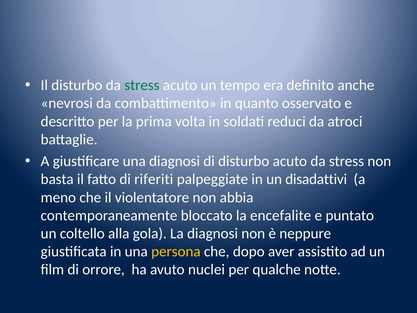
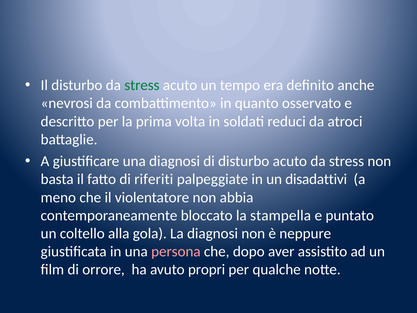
encefalite: encefalite -> stampella (281, 215)
persona colour: yellow -> pink (176, 251)
nuclei: nuclei -> propri (207, 269)
